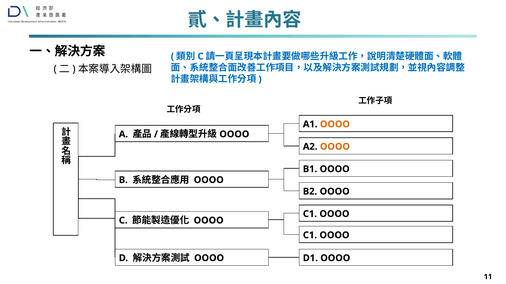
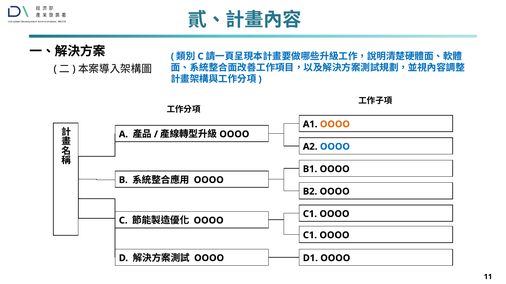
OOOO colour: orange -> blue (335, 147)
